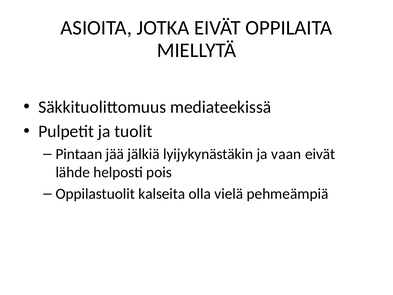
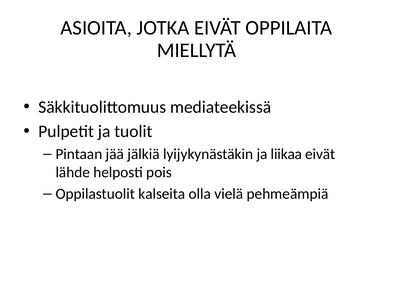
vaan: vaan -> liikaa (286, 154)
